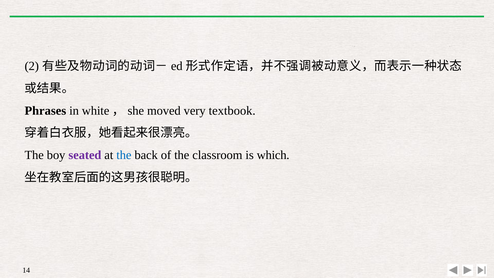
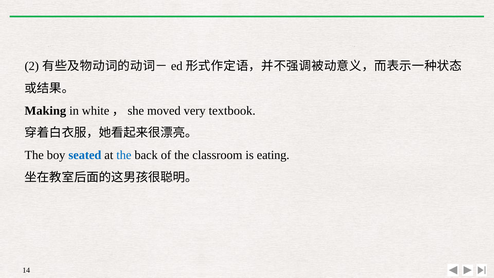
Phrases: Phrases -> Making (45, 111)
seated colour: purple -> blue (85, 155)
which: which -> eating (273, 155)
